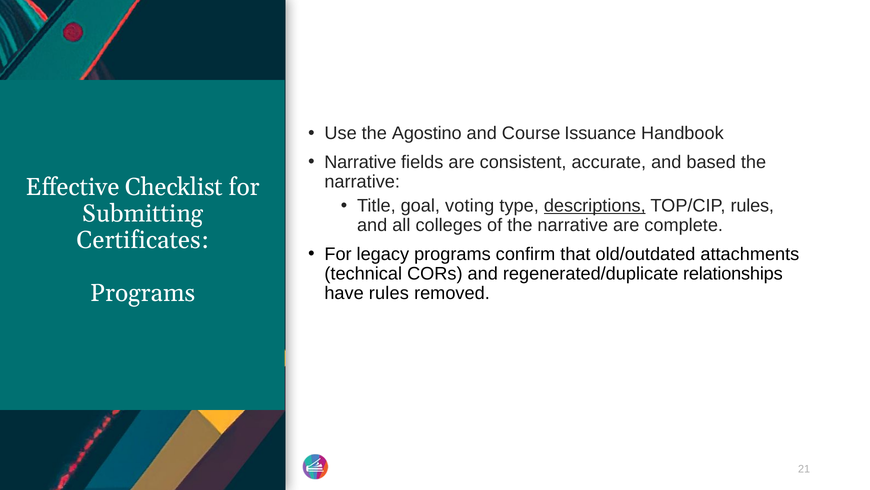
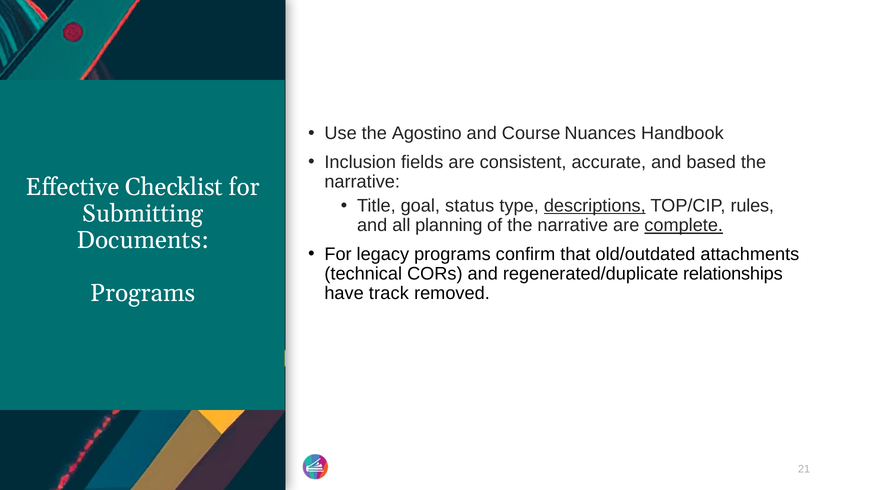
Issuance: Issuance -> Nuances (600, 133)
Narrative: Narrative -> Inclusion (360, 162)
voting: voting -> status (470, 206)
colleges: colleges -> planning (449, 225)
complete underline: none -> present (684, 225)
Certificates: Certificates -> Documents (143, 240)
have rules: rules -> track (389, 293)
